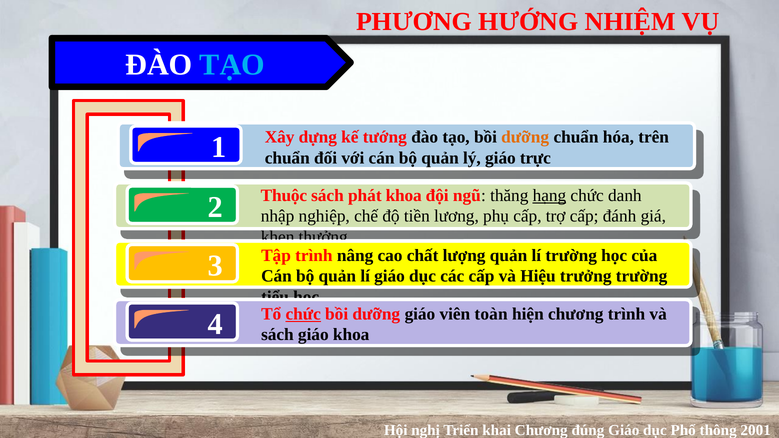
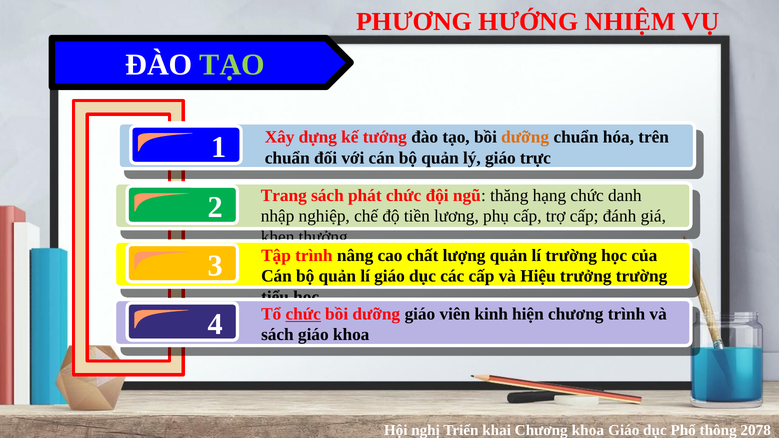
TẠO colour: light blue -> light green (232, 65)
Thuộc: Thuộc -> Trang (284, 196)
phát khoa: khoa -> chức (404, 196)
hạng underline: present -> none (549, 196)
toàn: toàn -> kinh (491, 314)
Chương đúng: đúng -> khoa (588, 431)
2001: 2001 -> 2078 (756, 431)
